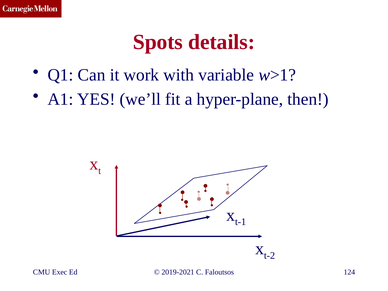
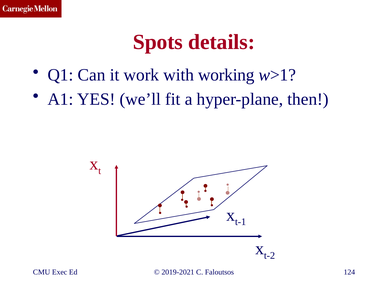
variable: variable -> working (226, 75)
